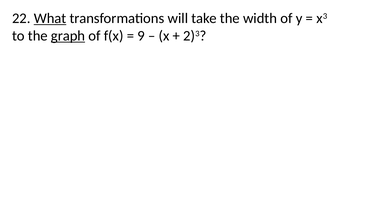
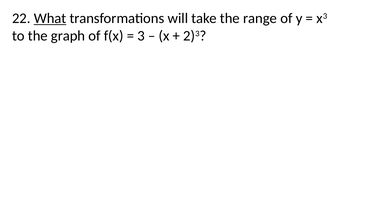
width: width -> range (260, 18)
graph underline: present -> none (68, 36)
9: 9 -> 3 (141, 36)
